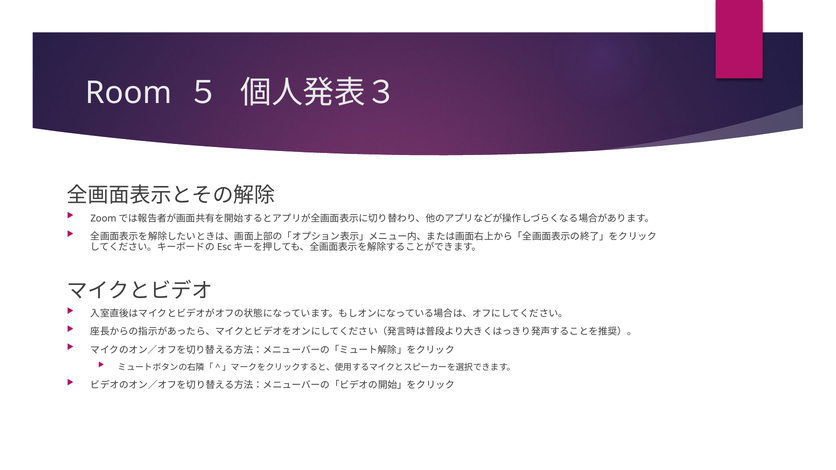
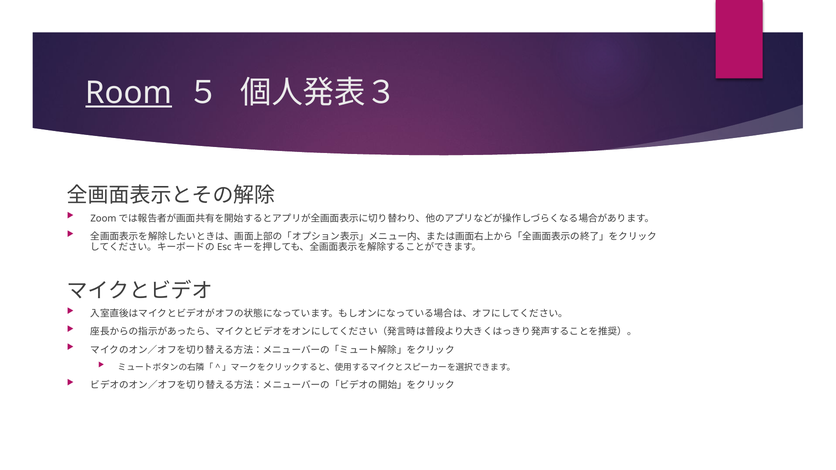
Room underline: none -> present (129, 93)
